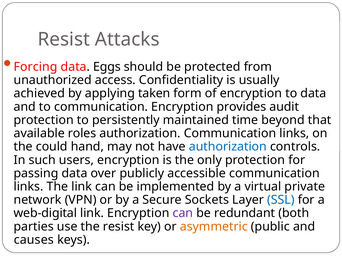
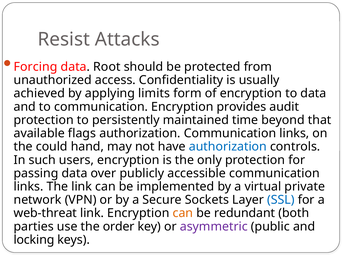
Eggs: Eggs -> Root (107, 67)
taken: taken -> limits (154, 94)
roles: roles -> flags (82, 134)
web-digital: web-digital -> web-threat (45, 214)
can colour: purple -> orange (183, 214)
the resist: resist -> order (119, 227)
asymmetric colour: orange -> purple (214, 227)
causes: causes -> locking (34, 240)
